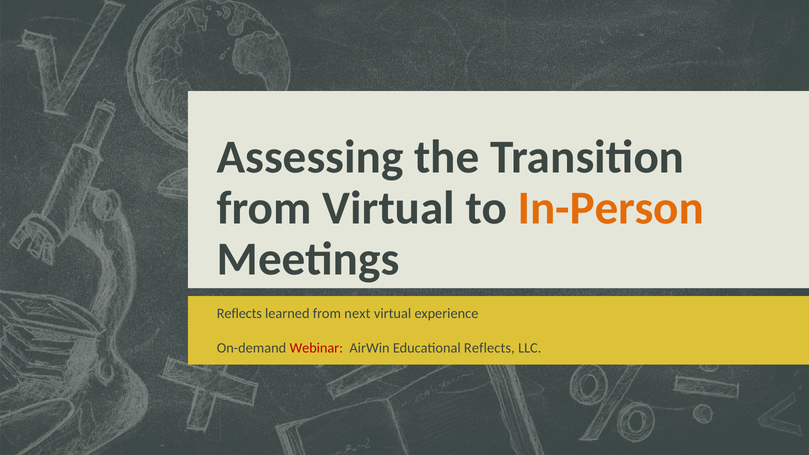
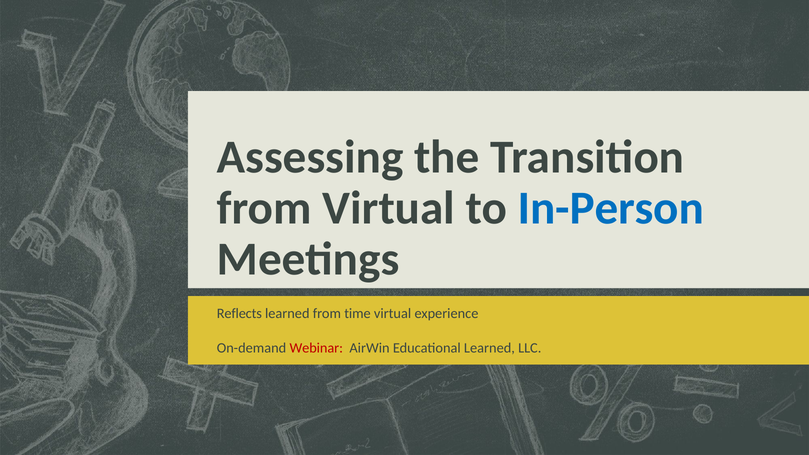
In-Person colour: orange -> blue (611, 208)
next: next -> time (357, 314)
Educational Reflects: Reflects -> Learned (489, 348)
